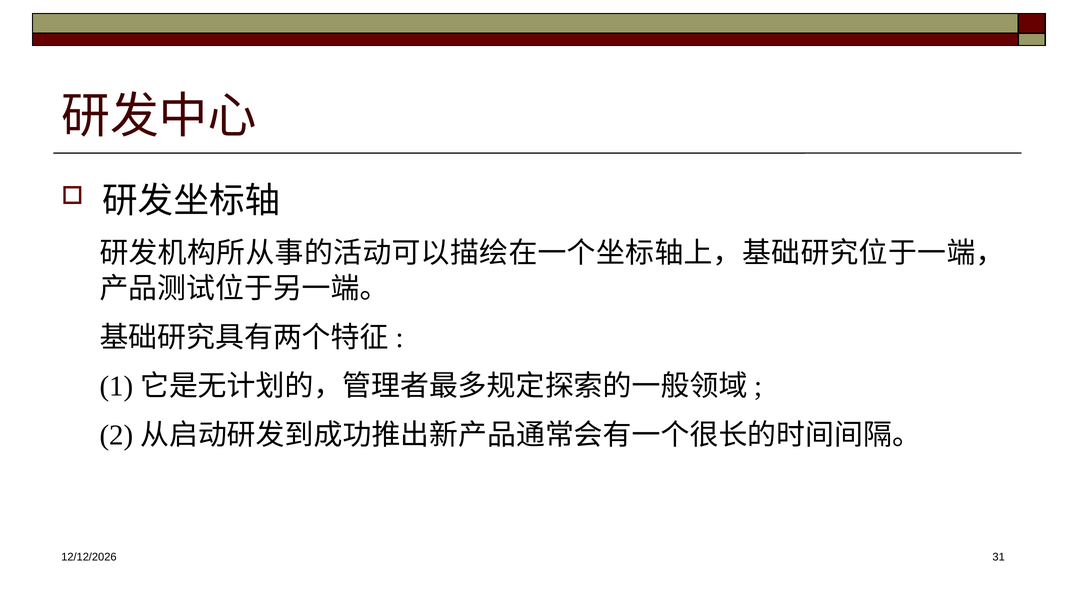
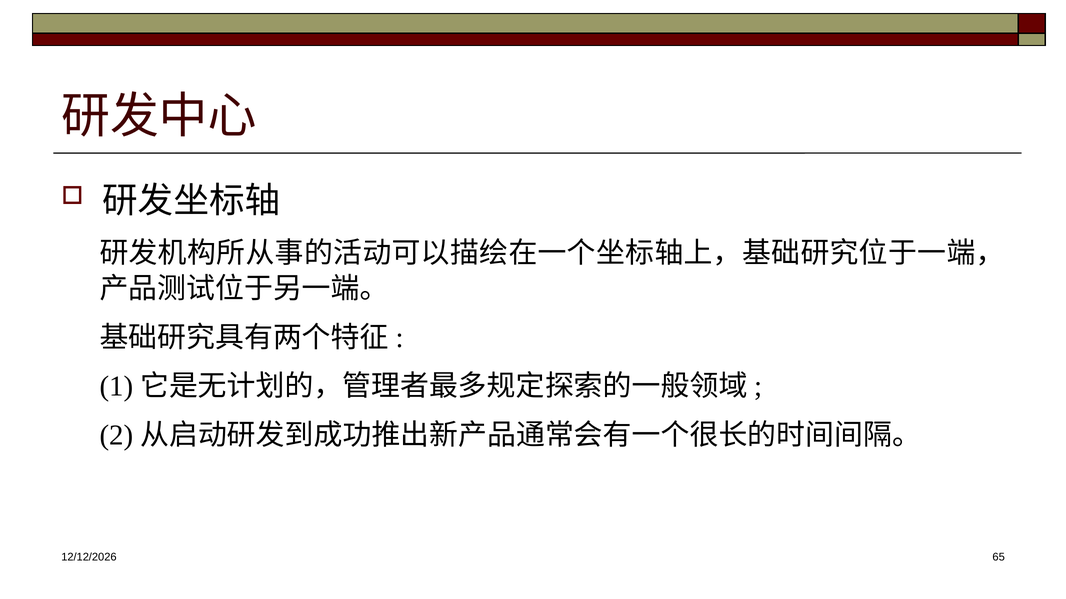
31: 31 -> 65 (999, 558)
